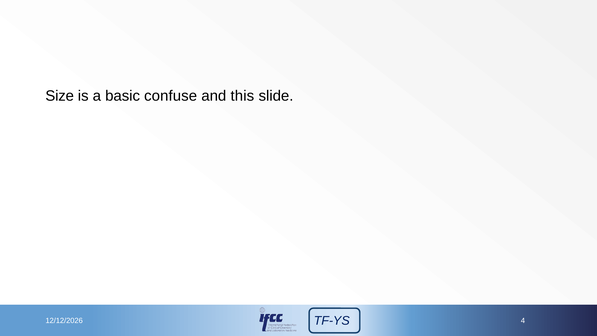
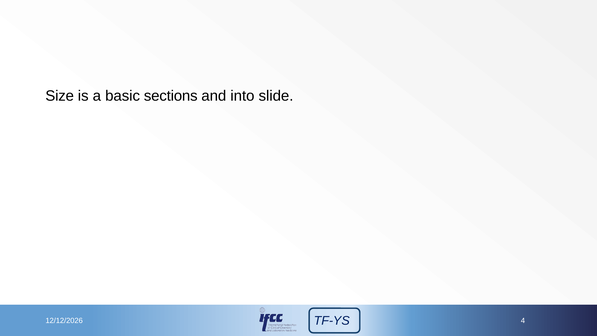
confuse: confuse -> sections (171, 96)
this: this -> into (242, 96)
